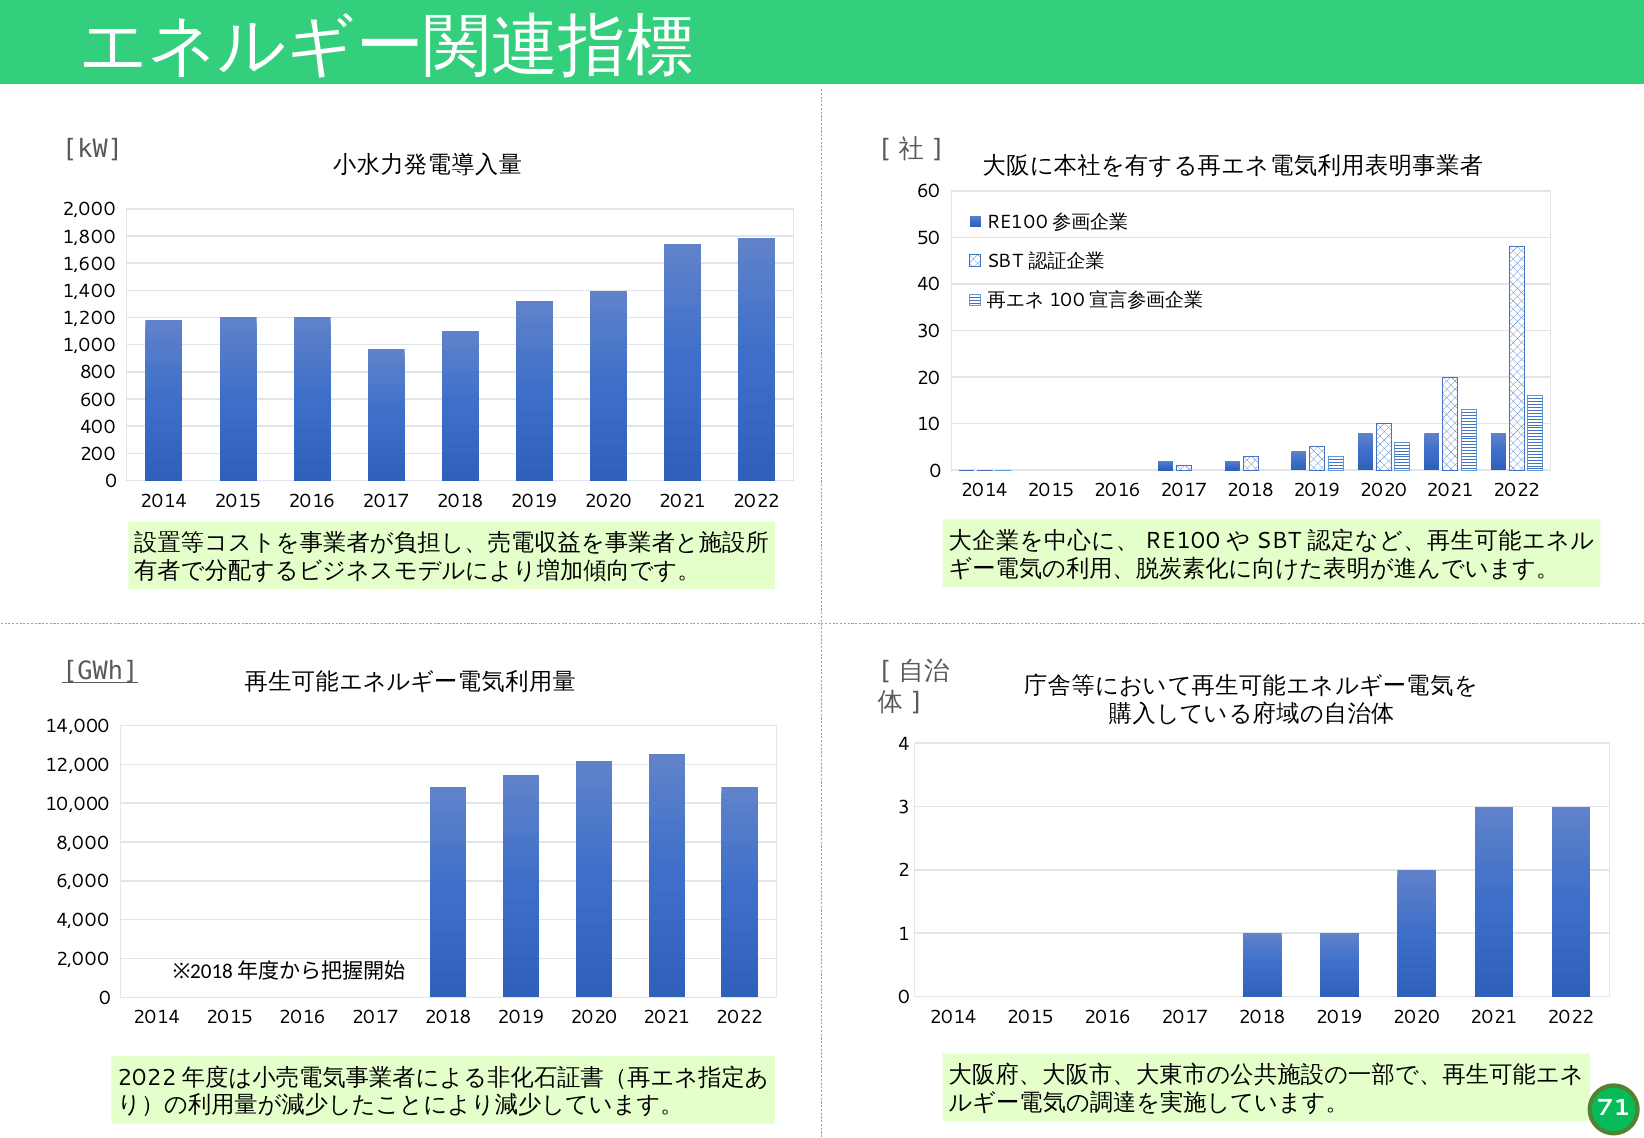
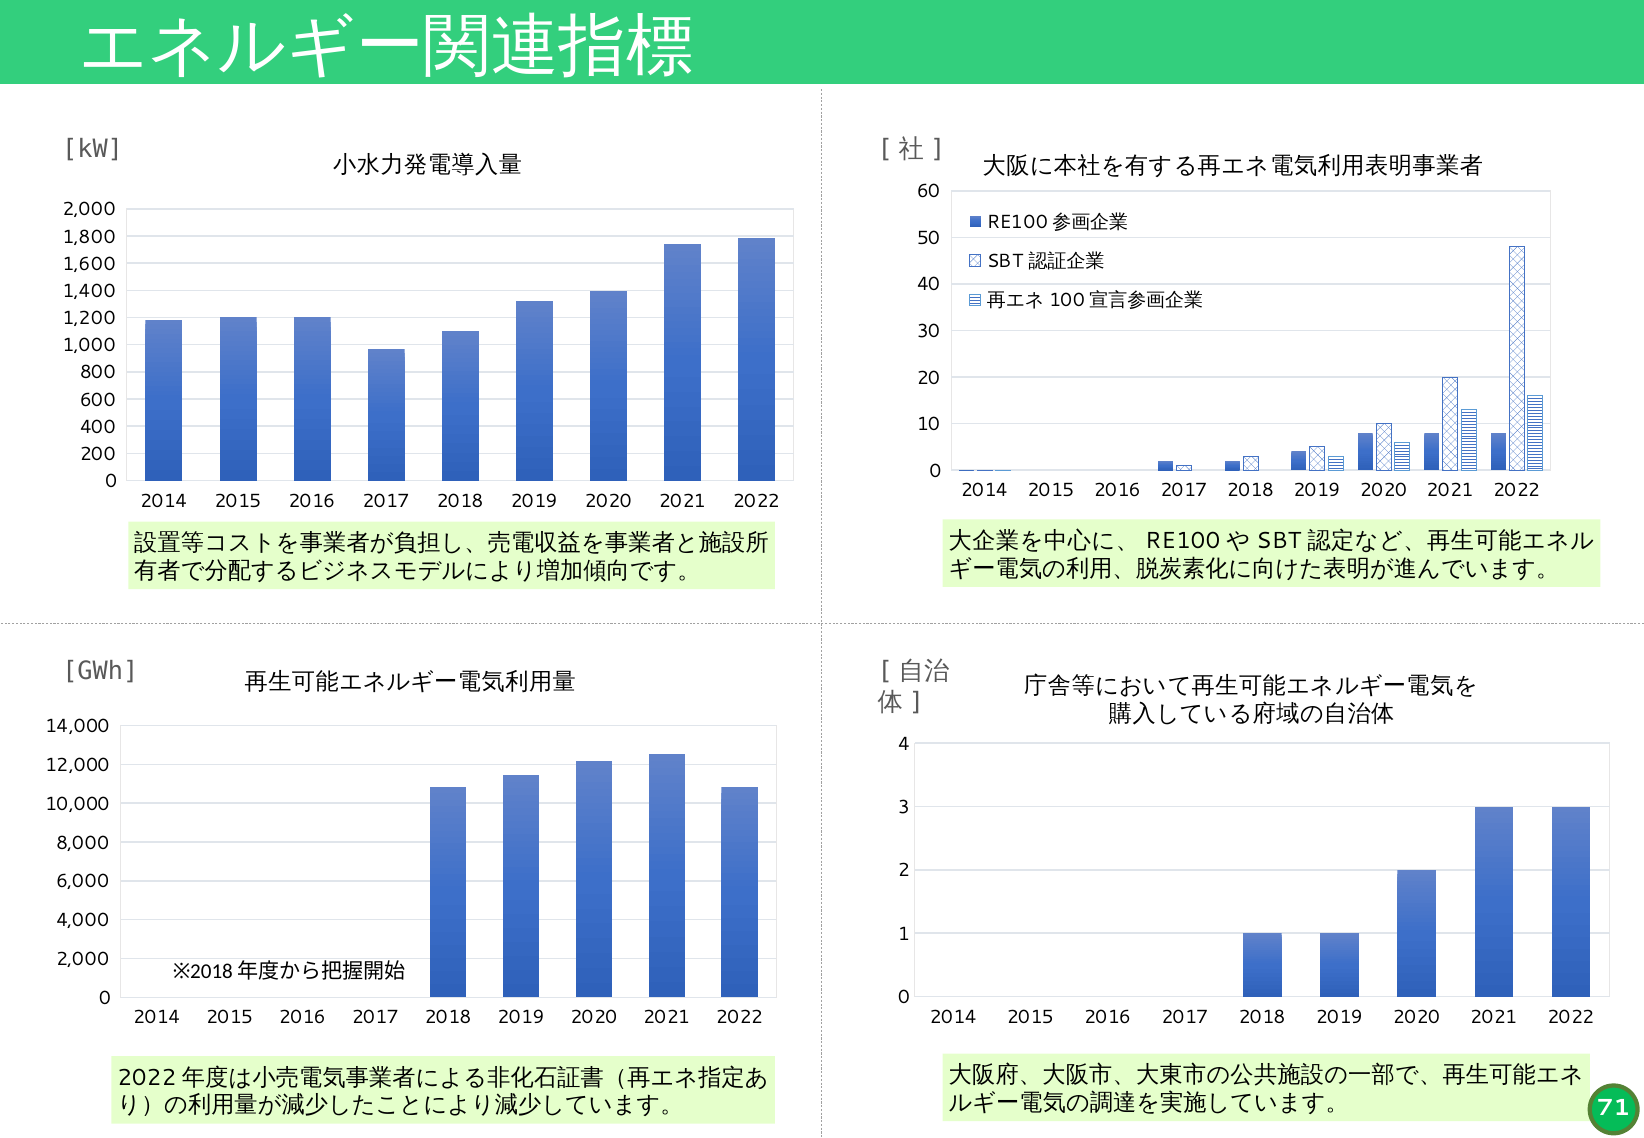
GWh underline: present -> none (100, 672)
